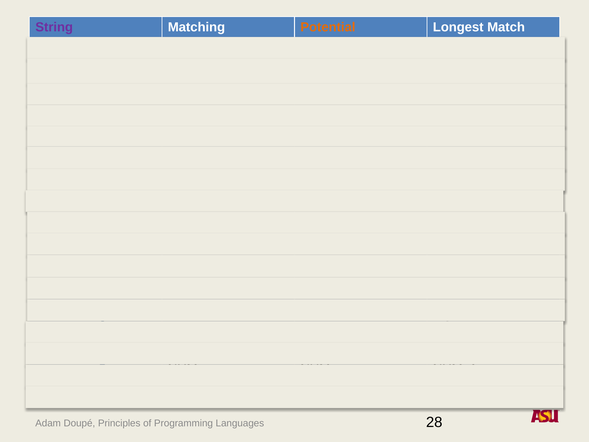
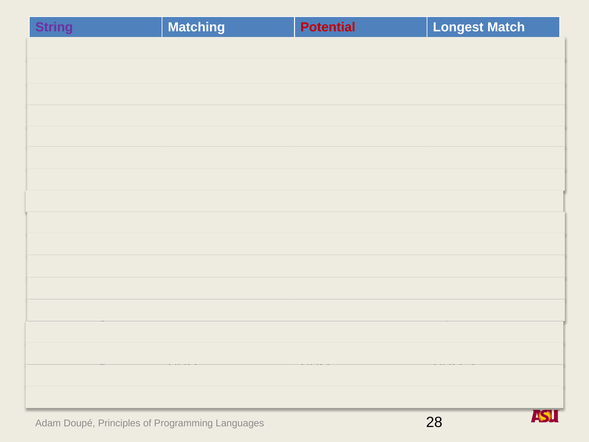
Potential colour: orange -> red (328, 27)
